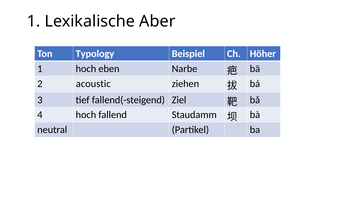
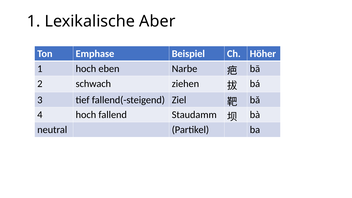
Typology: Typology -> Emphase (95, 54)
acoustic: acoustic -> schwach (93, 84)
